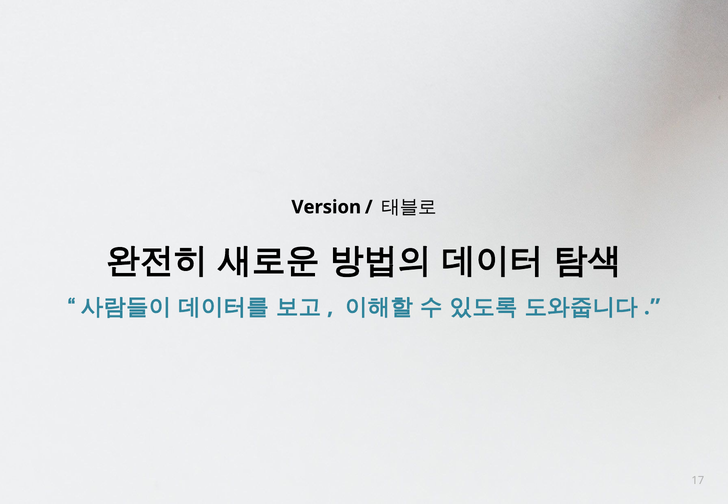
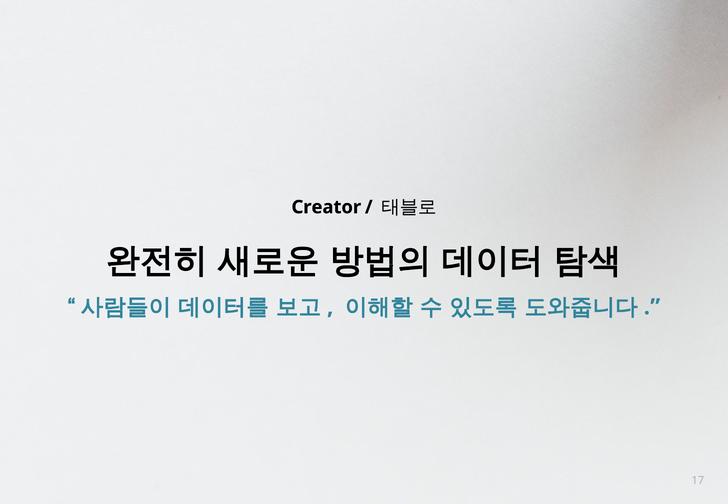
Version: Version -> Creator (326, 207)
